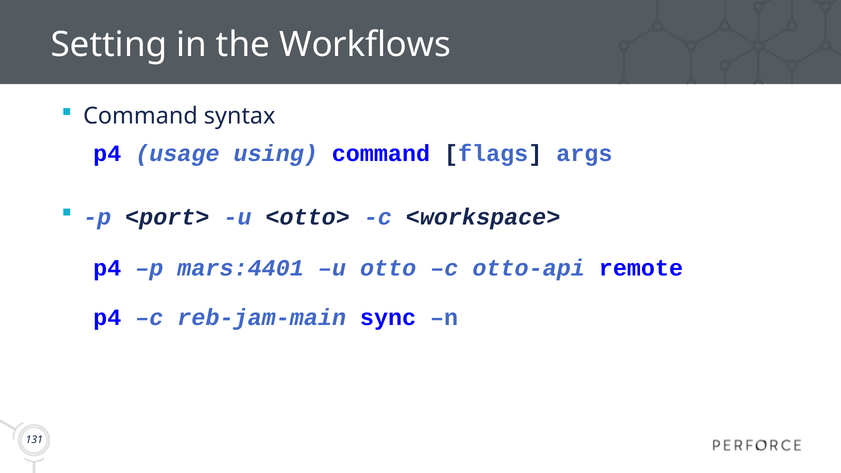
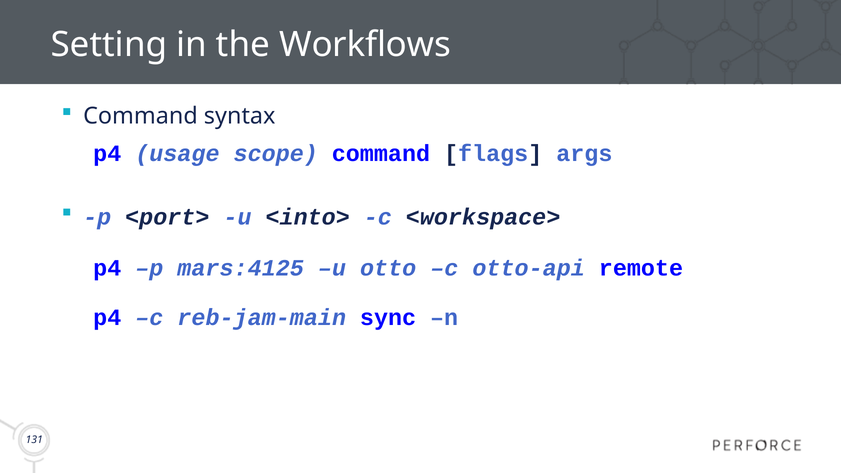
using: using -> scope (276, 154)
<otto>: <otto> -> <into> (308, 217)
mars:4401: mars:4401 -> mars:4125 (241, 268)
